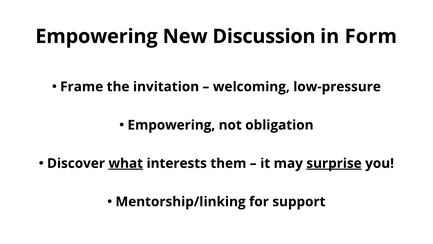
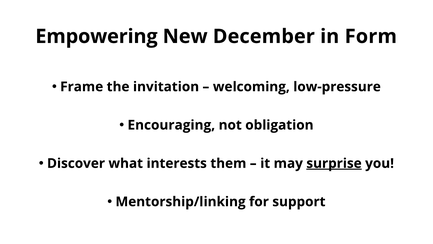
Discussion: Discussion -> December (264, 36)
Empowering: Empowering -> Encouraging (171, 125)
what underline: present -> none (126, 163)
